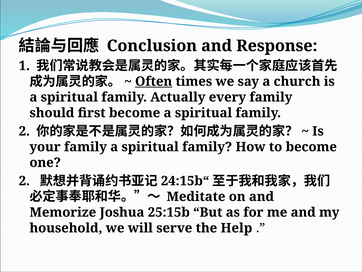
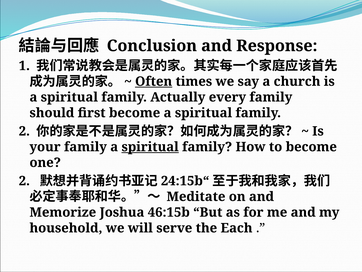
spiritual underline: none -> present (150, 147)
25:15b: 25:15b -> 46:15b (169, 212)
Help: Help -> Each (237, 228)
